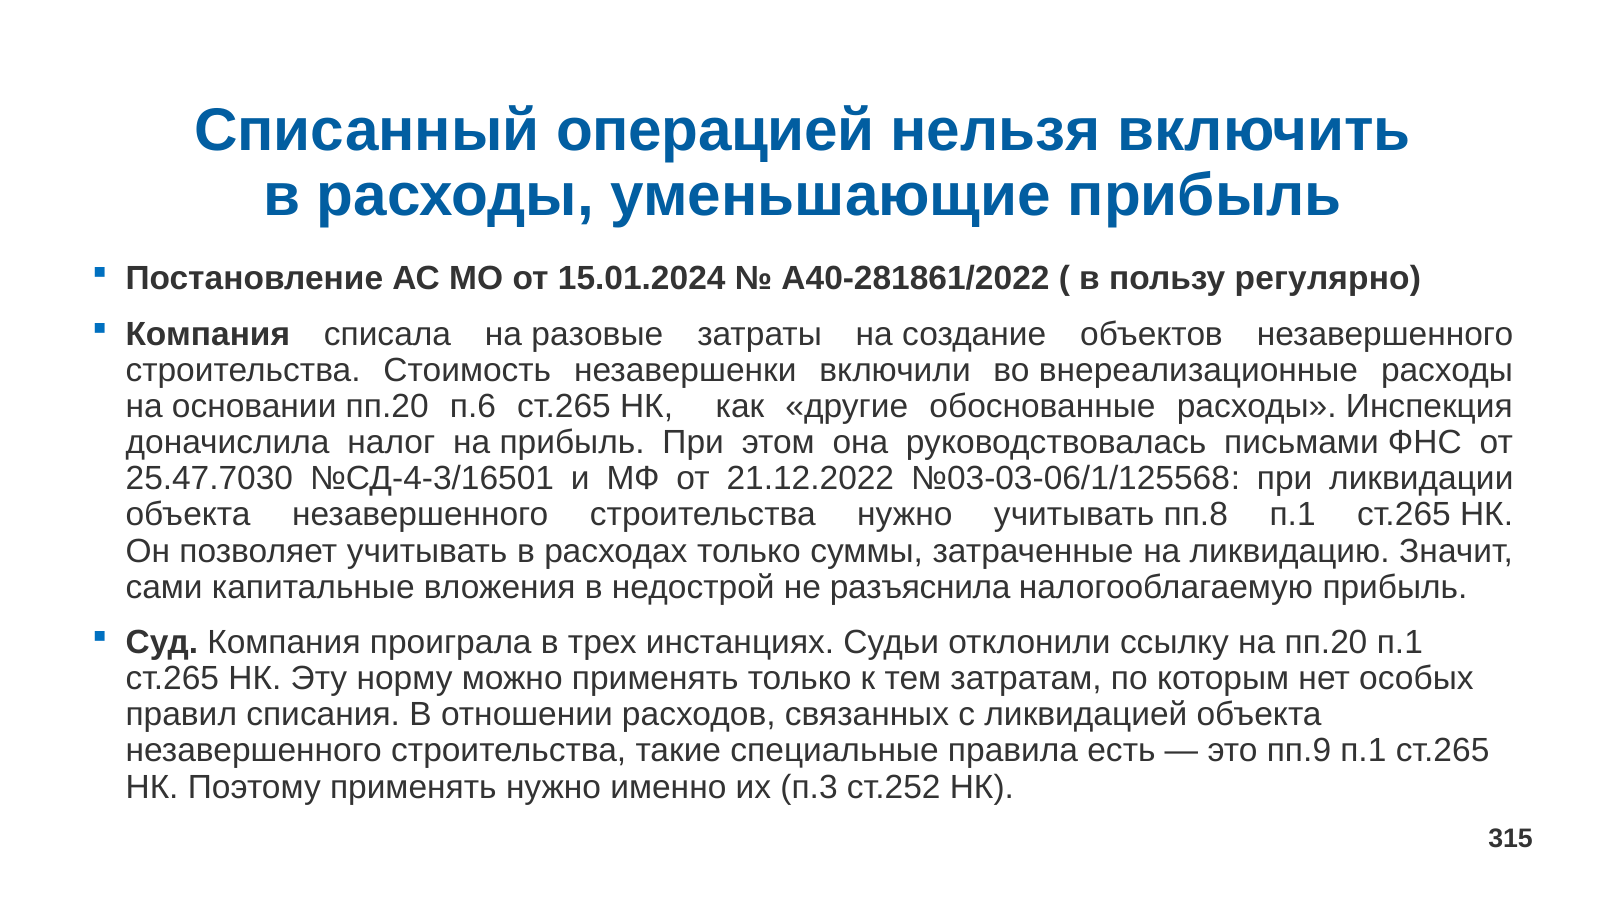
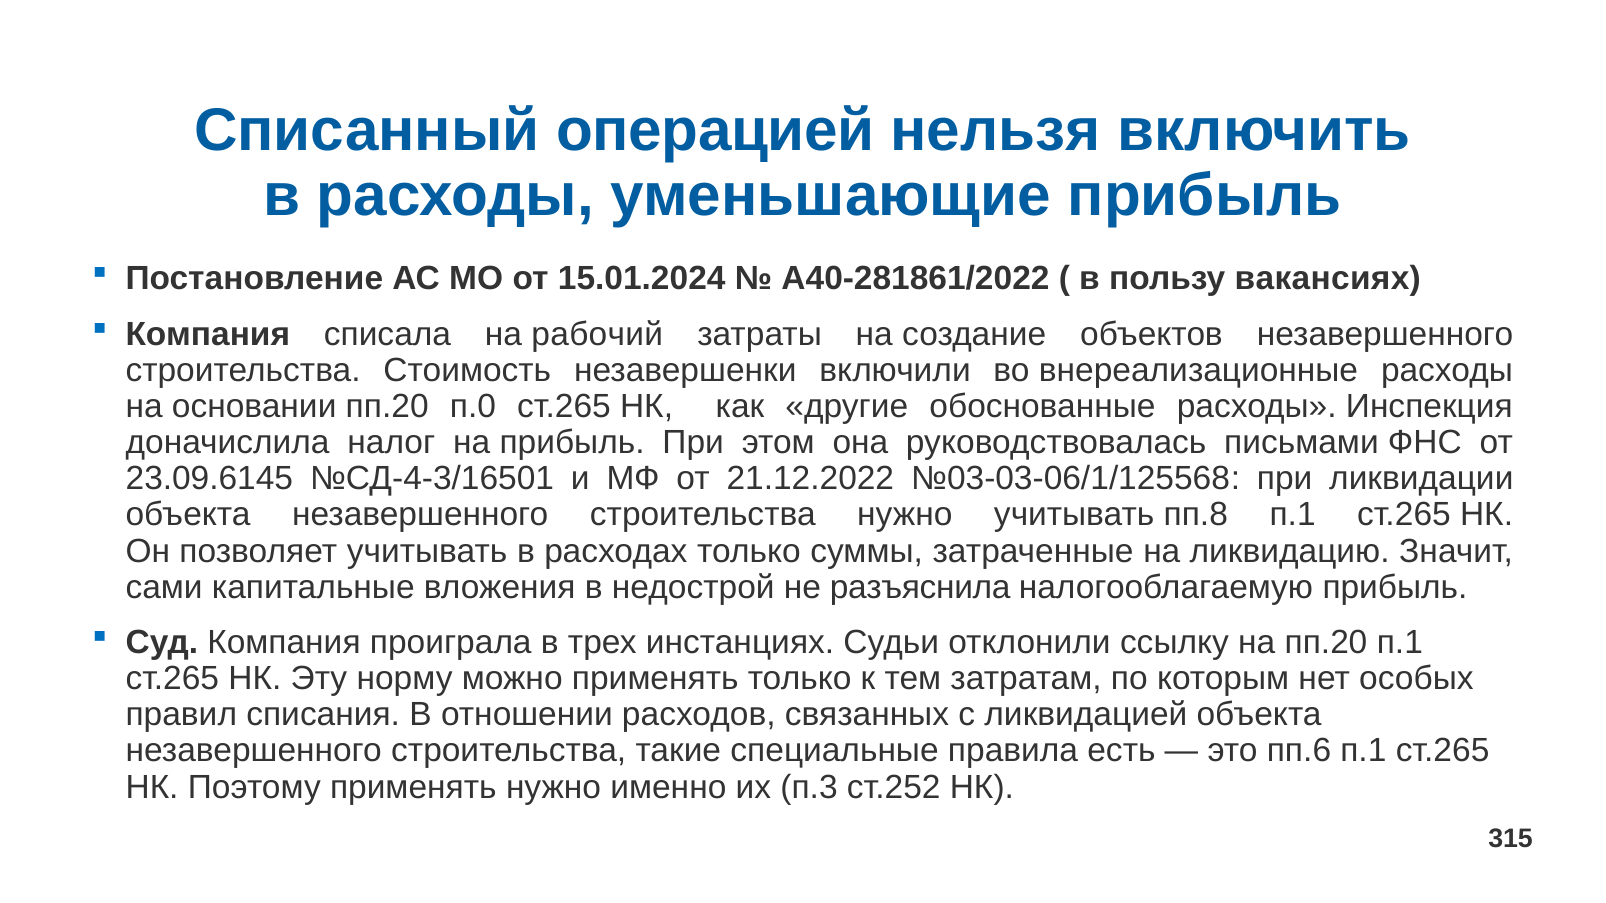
регулярно: регулярно -> вакансиях (1328, 279)
разовые: разовые -> рабочий (597, 334)
п.6: п.6 -> п.0 (473, 406)
25.47.7030: 25.47.7030 -> 23.09.6145 (209, 479)
пп.9: пп.9 -> пп.6 (1299, 751)
